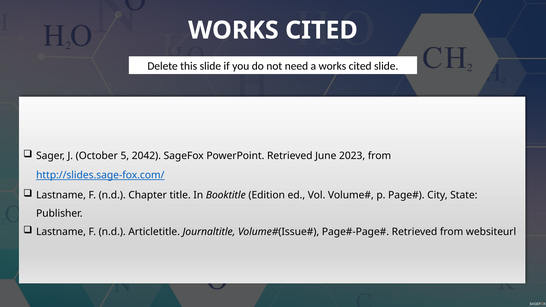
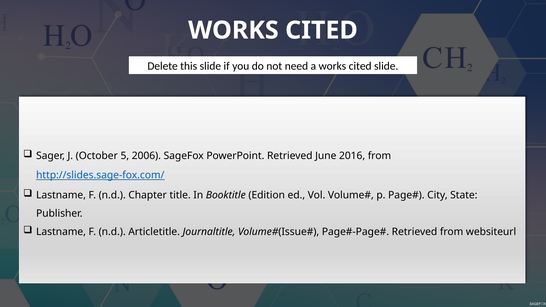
2042: 2042 -> 2006 (146, 156)
2023: 2023 -> 2016 (352, 156)
